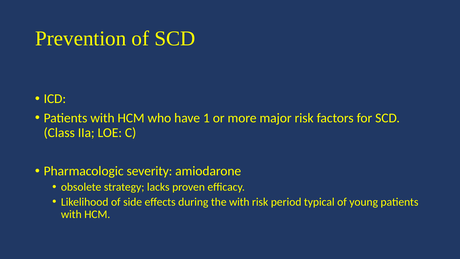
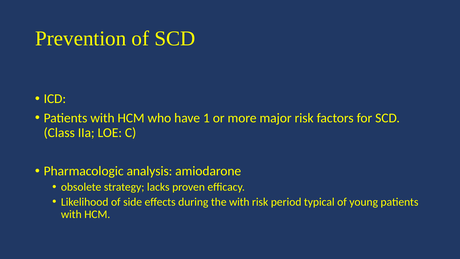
severity: severity -> analysis (149, 171)
